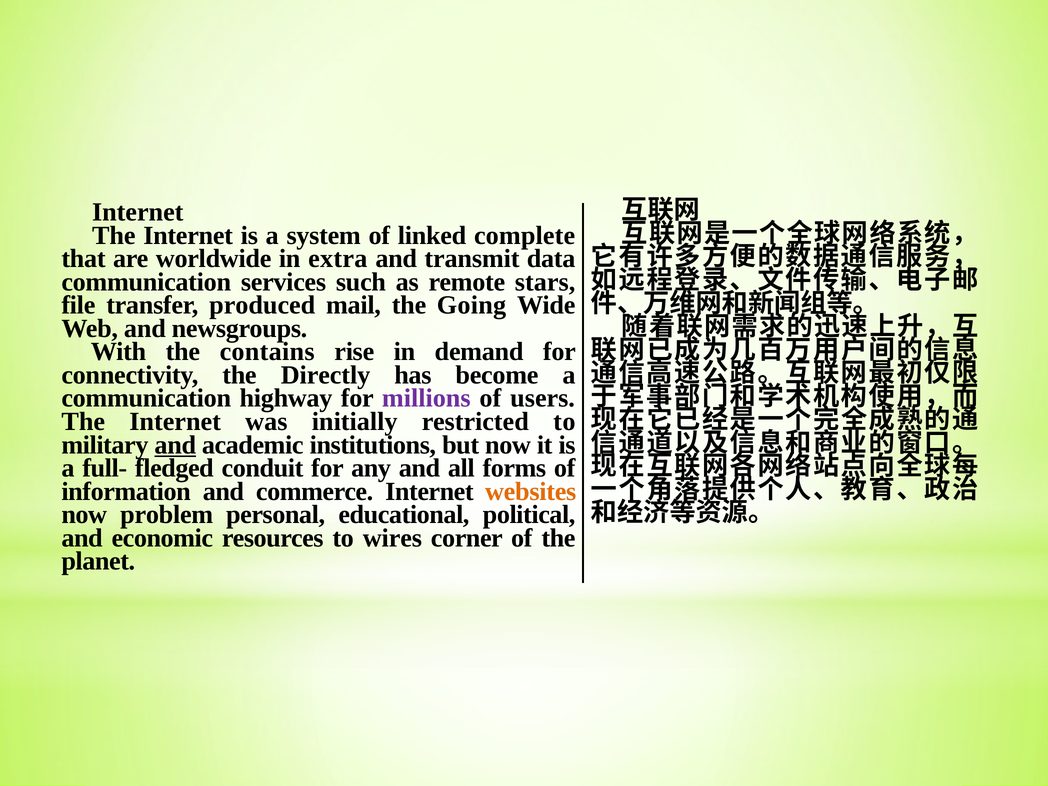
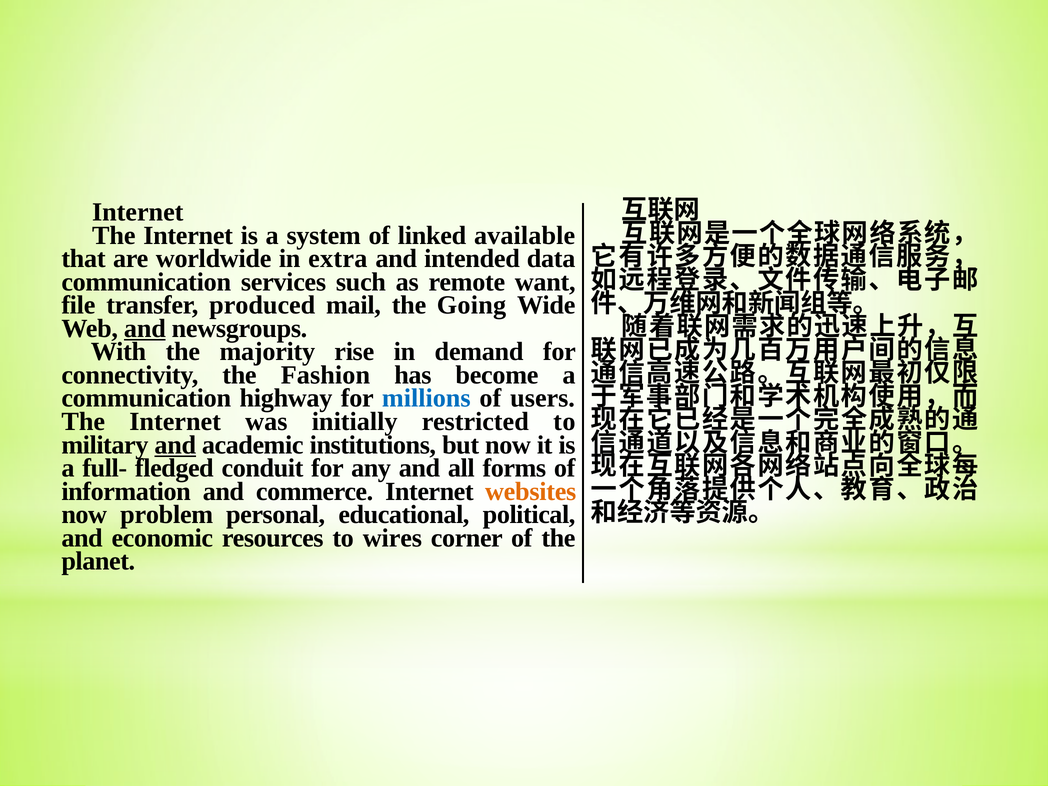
complete: complete -> available (525, 235)
transmit: transmit -> intended (472, 259)
stars: stars -> want (545, 282)
and underline: none -> present (145, 329)
contains: contains -> majority (267, 352)
Directly: Directly -> Fashion (325, 375)
millions colour: purple -> blue (426, 398)
